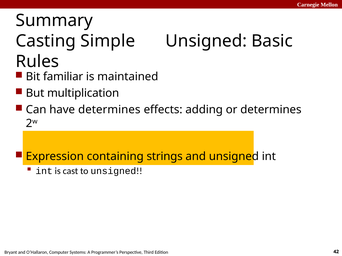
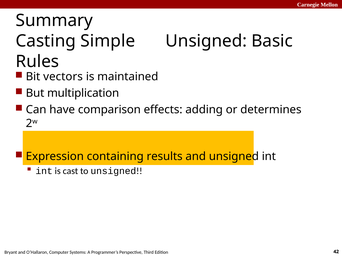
familiar: familiar -> vectors (63, 77)
have determines: determines -> comparison (109, 110)
strings: strings -> results (165, 157)
